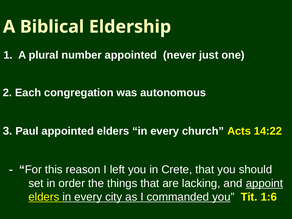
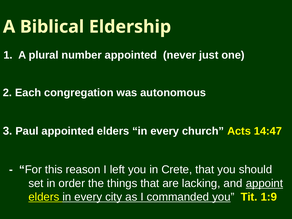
14:22: 14:22 -> 14:47 (268, 131)
1:6: 1:6 -> 1:9 (269, 197)
